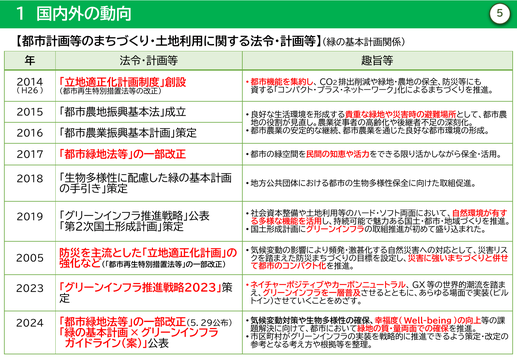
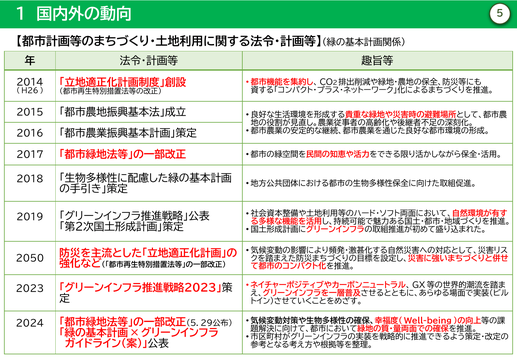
2005: 2005 -> 2050 (30, 258)
